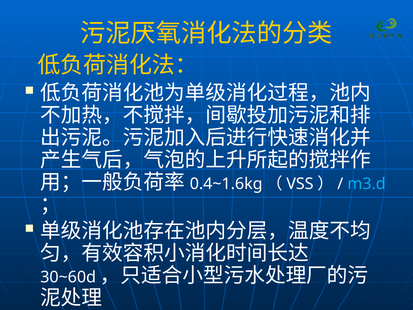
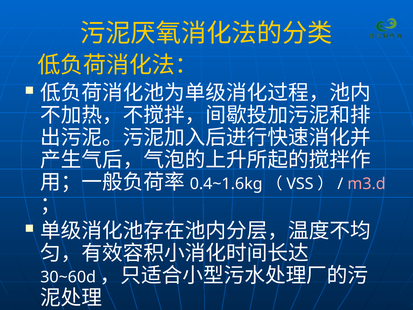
m3.d colour: light blue -> pink (367, 184)
